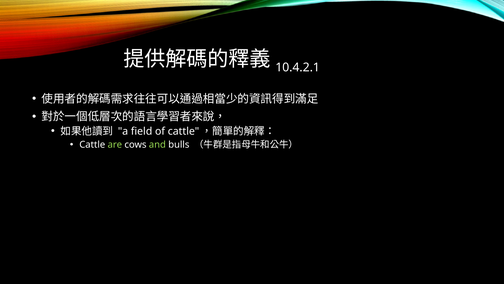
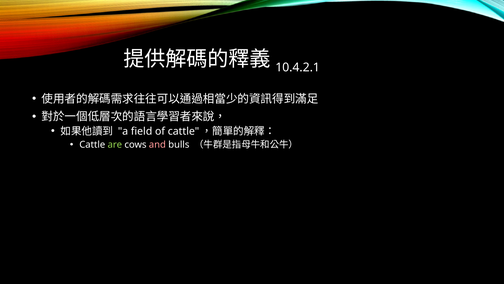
and colour: light green -> pink (157, 144)
